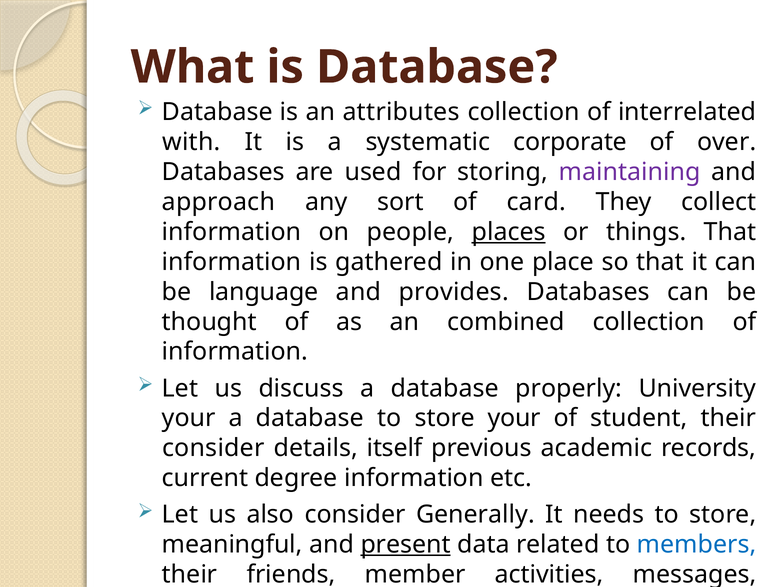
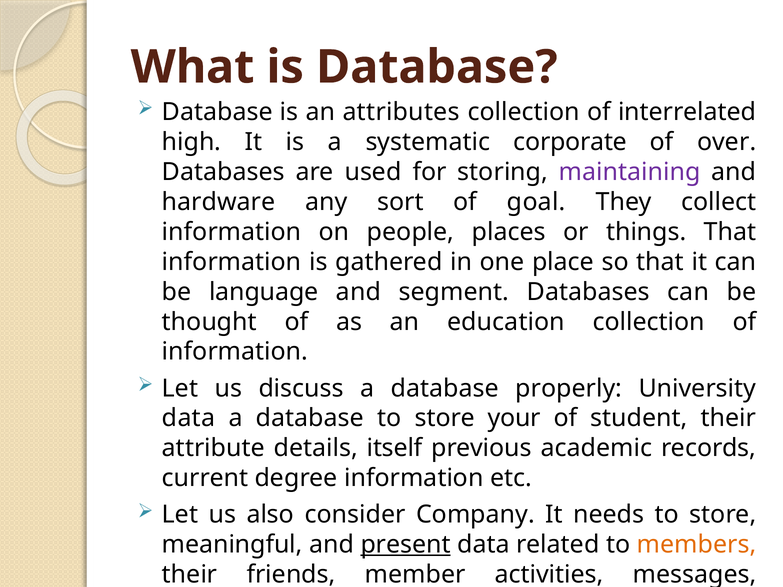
with: with -> high (192, 142)
approach: approach -> hardware (219, 202)
card: card -> goal (536, 202)
places underline: present -> none (509, 232)
provides: provides -> segment (454, 292)
combined: combined -> education (506, 322)
your: your -> data (189, 418)
consider: consider -> attribute (213, 448)
Generally: Generally -> Company (475, 515)
members colour: blue -> orange (697, 545)
